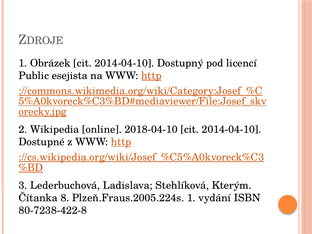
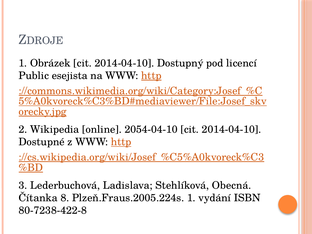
2018-04-10: 2018-04-10 -> 2054-04-10 (151, 129)
Kterým: Kterým -> Obecná (232, 185)
